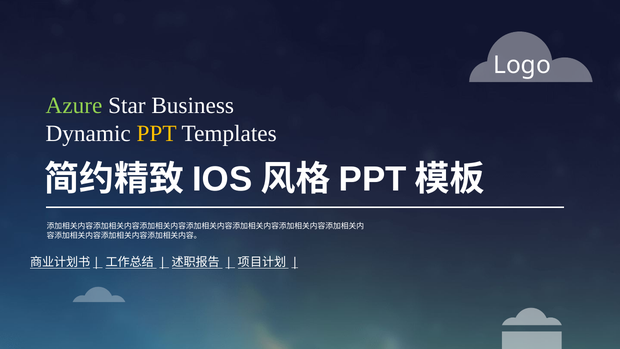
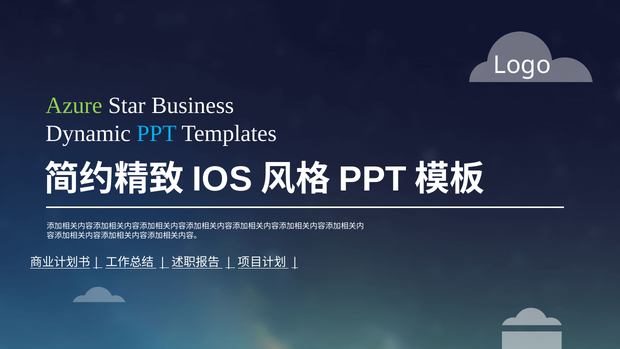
PPT colour: yellow -> light blue (157, 134)
